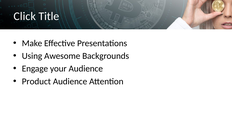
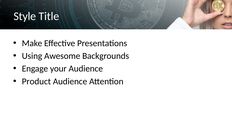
Click: Click -> Style (25, 16)
